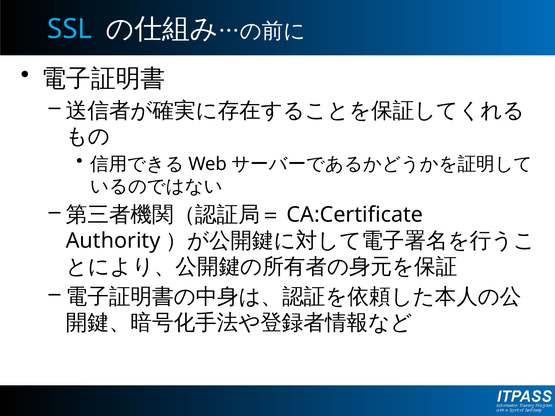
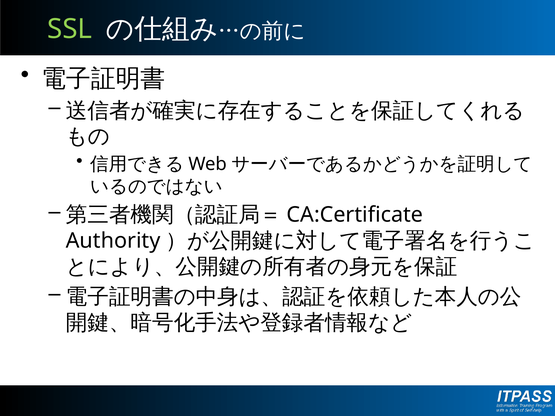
SSL colour: light blue -> light green (70, 29)
